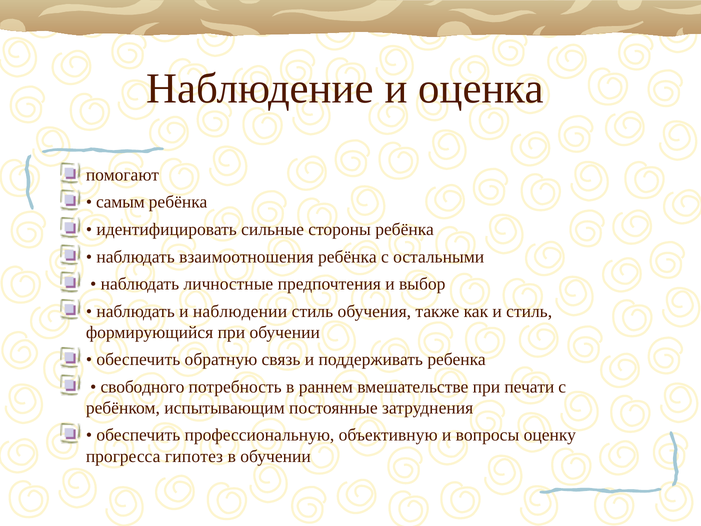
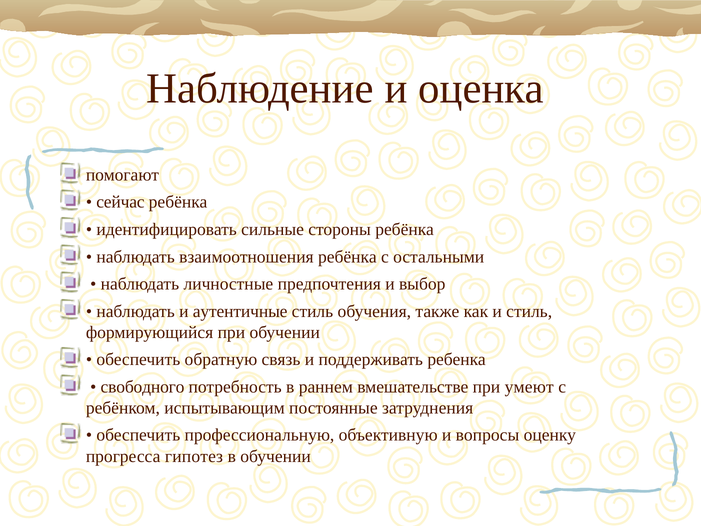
самым: самым -> сейчас (120, 202)
наблюдении: наблюдении -> аутентичные (240, 311)
печати: печати -> умеют (529, 387)
